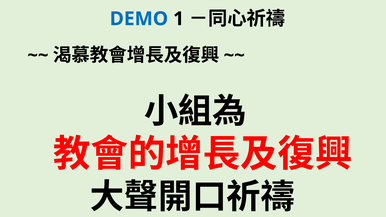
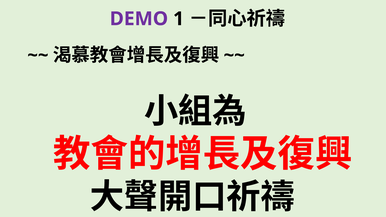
DEMO colour: blue -> purple (139, 19)
